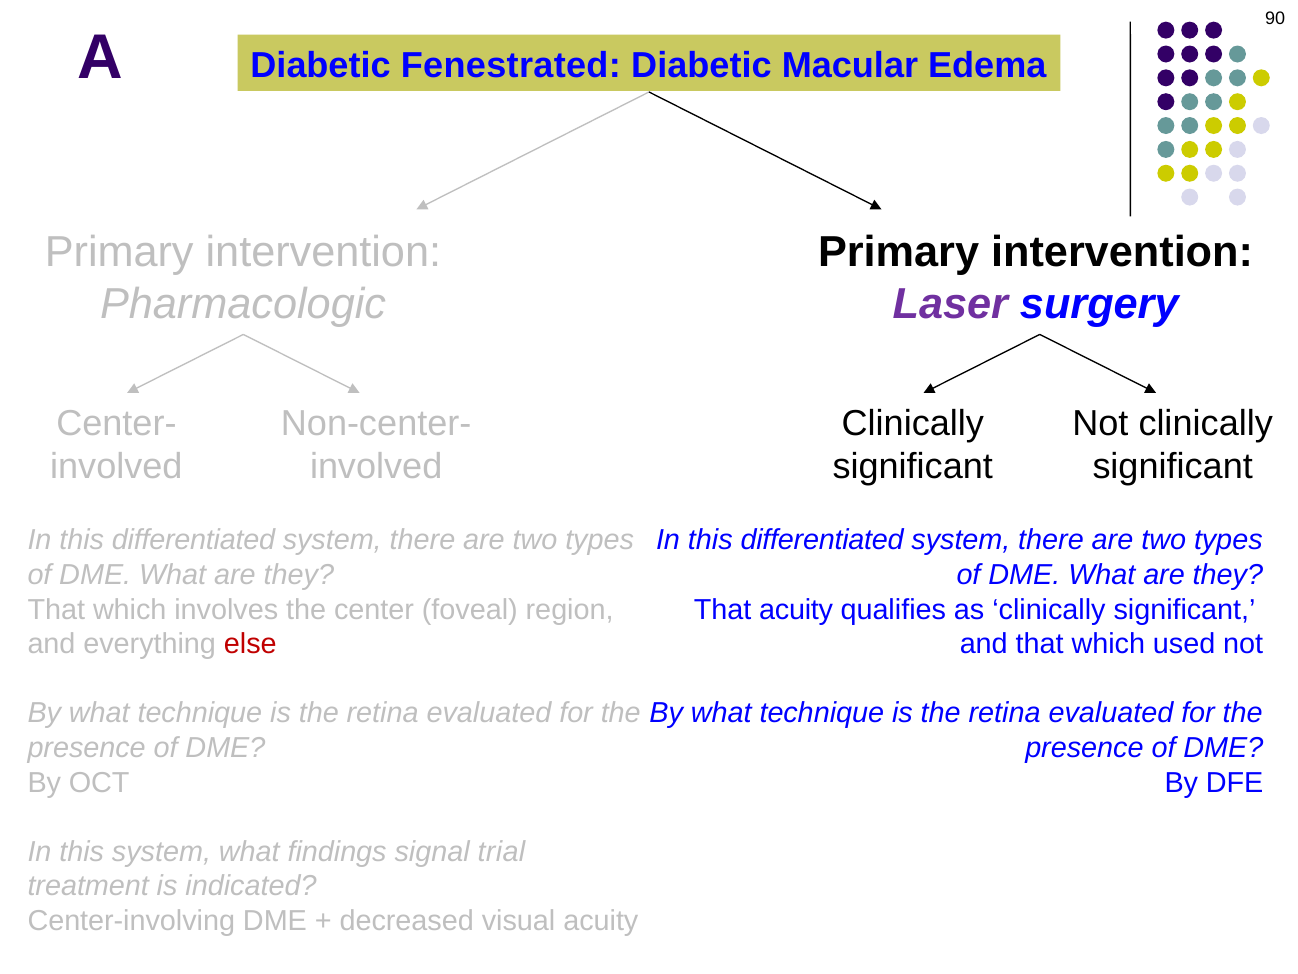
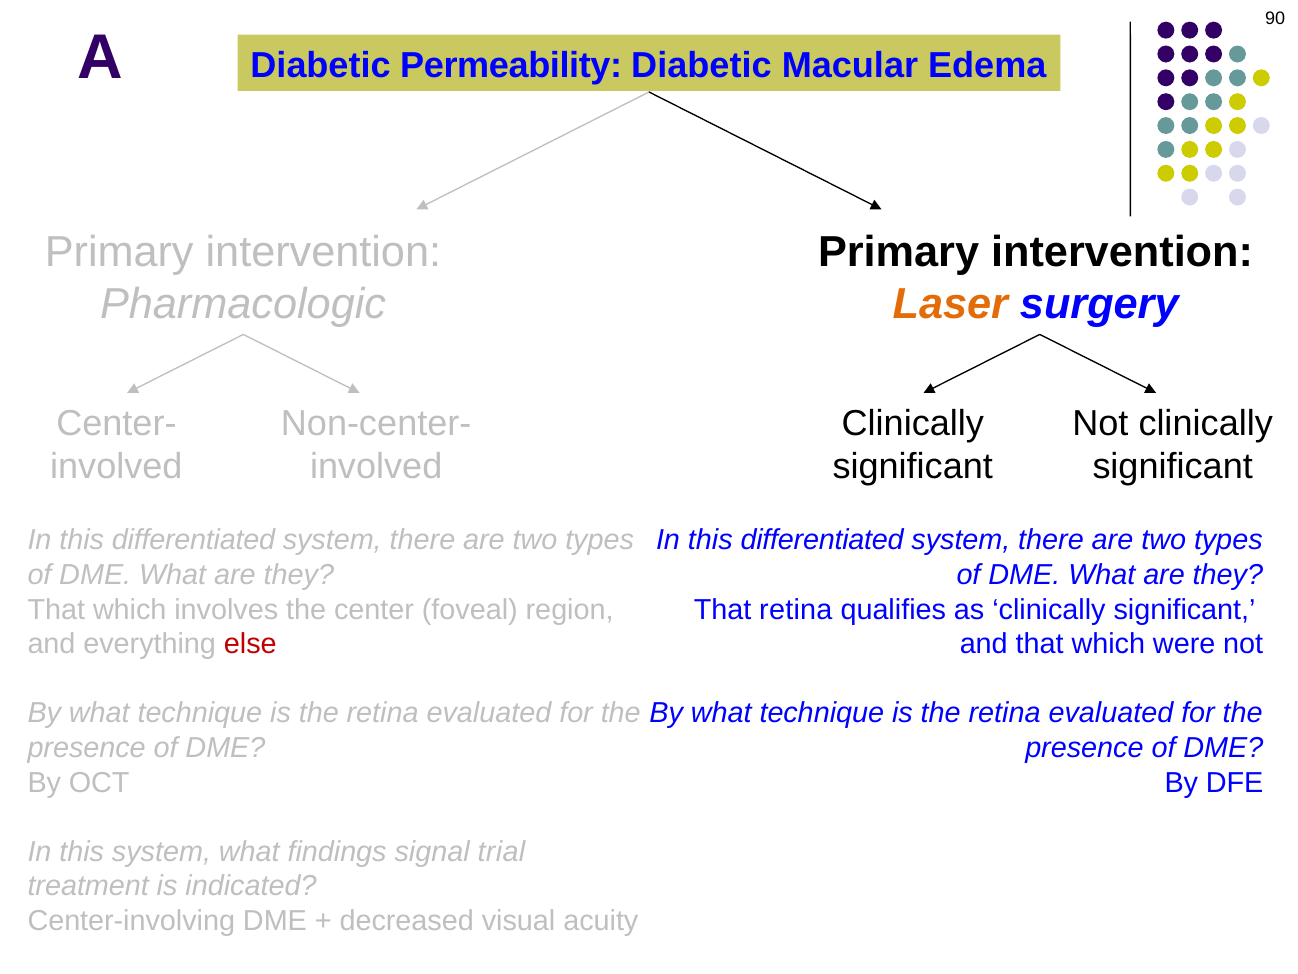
Fenestrated: Fenestrated -> Permeability (511, 65)
Laser colour: purple -> orange (950, 304)
That acuity: acuity -> retina (796, 609)
used: used -> were (1184, 644)
